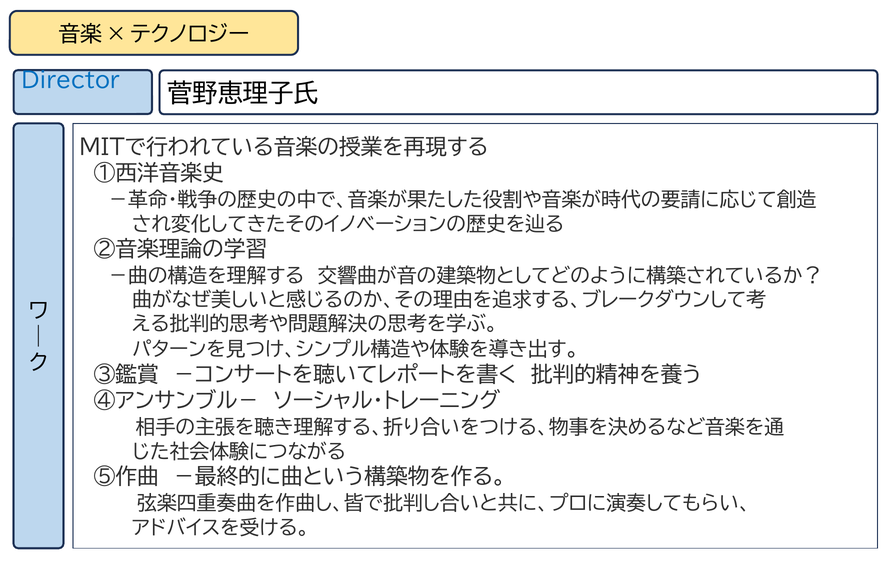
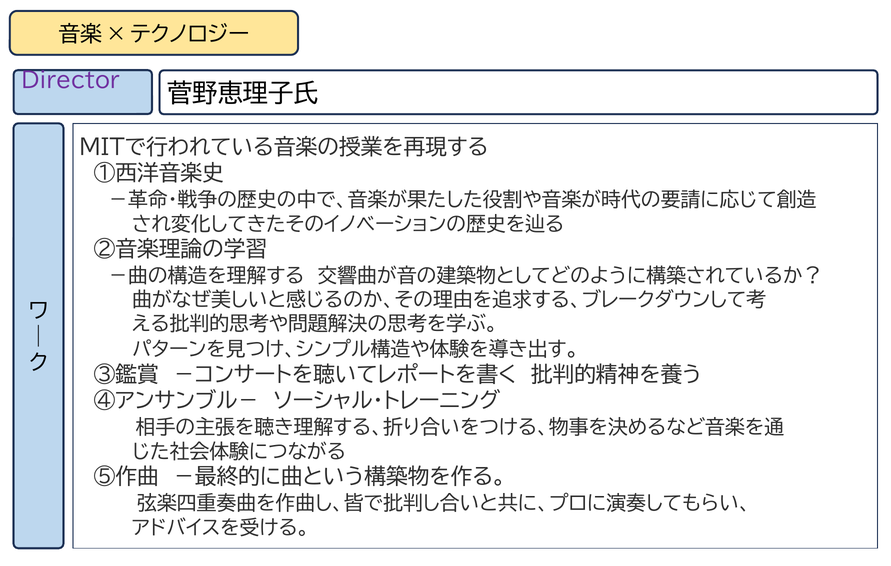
Director colour: blue -> purple (70, 81)
